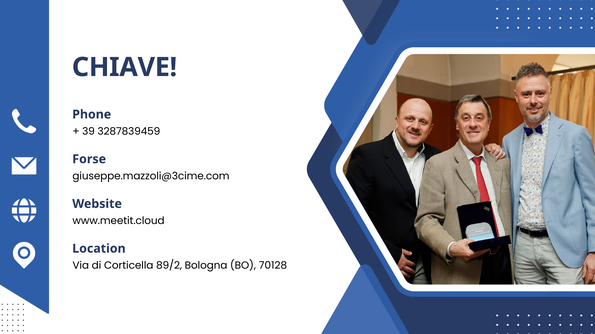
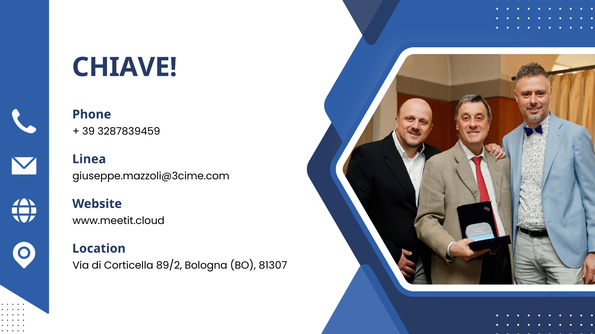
Forse: Forse -> Linea (89, 159)
70128: 70128 -> 81307 (273, 266)
